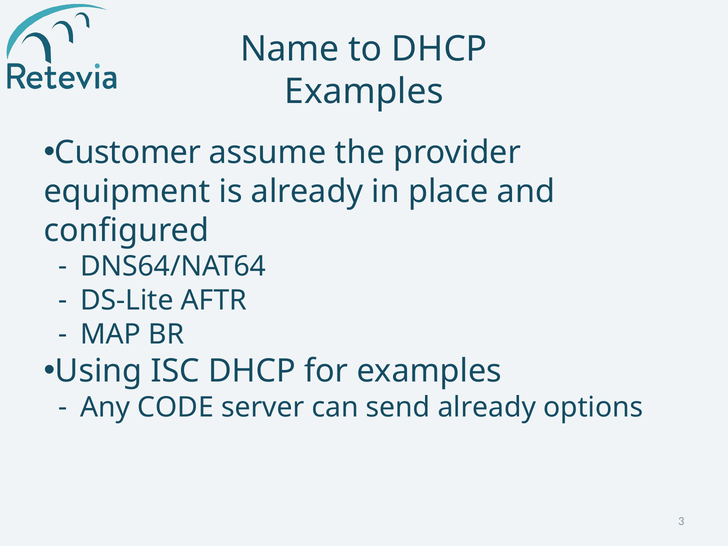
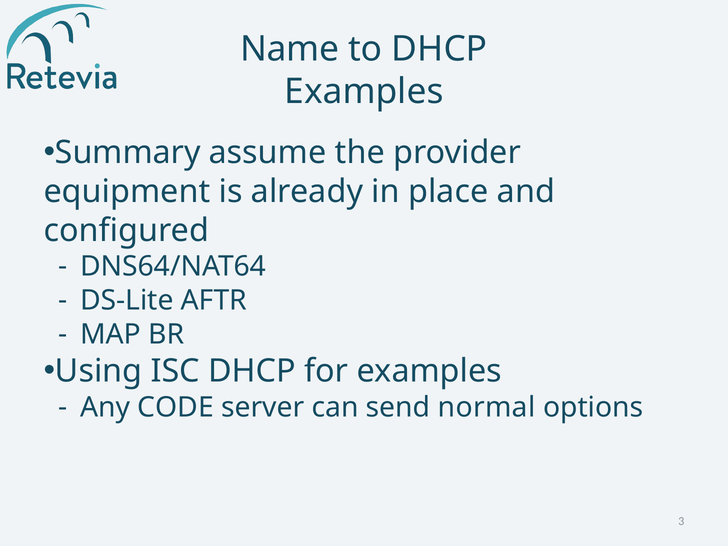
Customer: Customer -> Summary (128, 153)
send already: already -> normal (487, 407)
